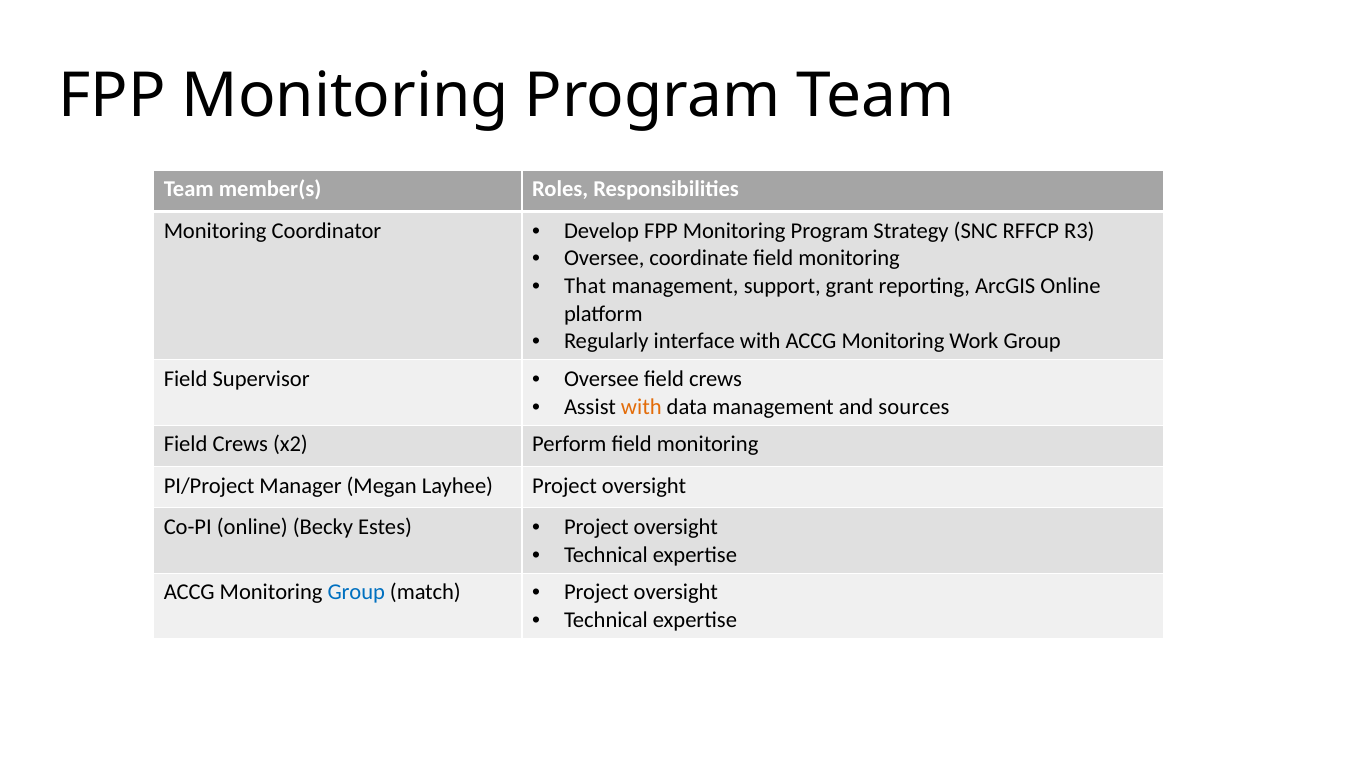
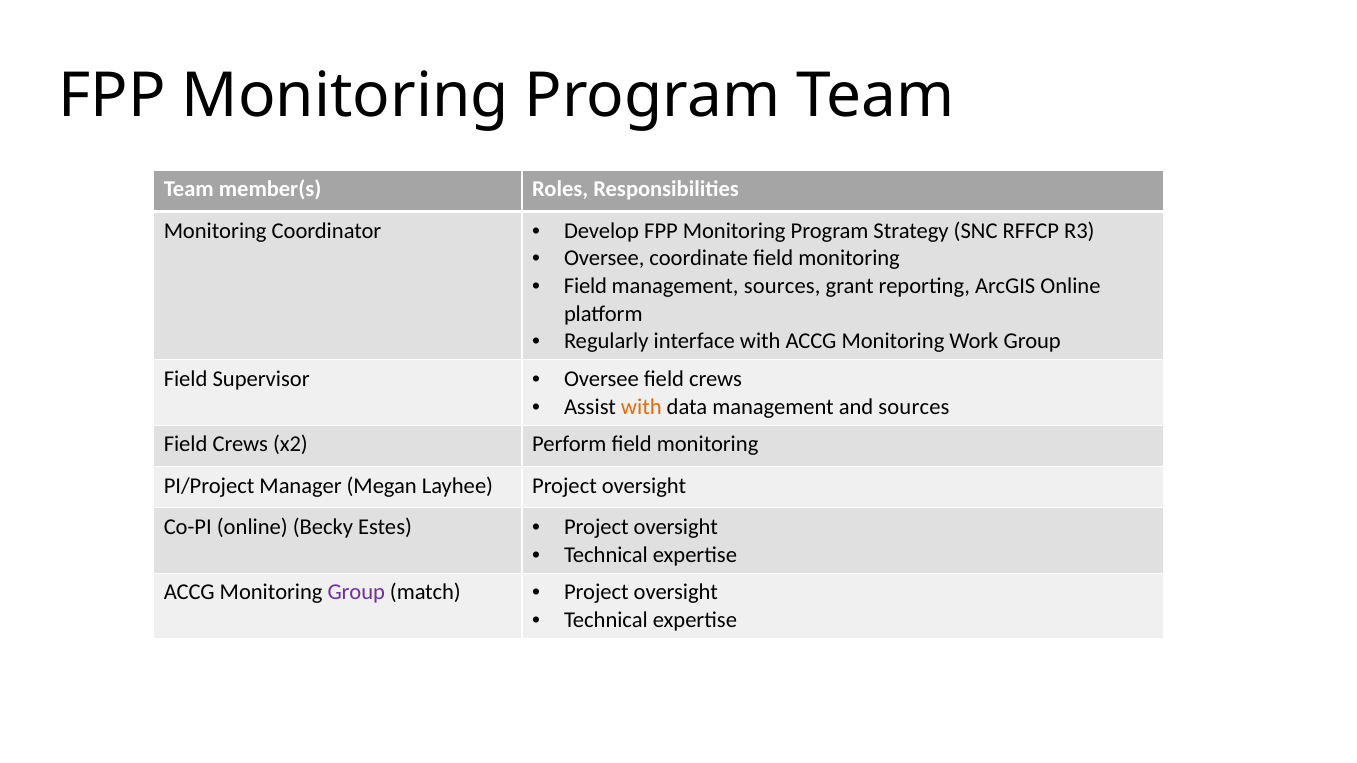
That: That -> Field (585, 286)
management support: support -> sources (782, 286)
Group colour: blue -> purple (356, 593)
